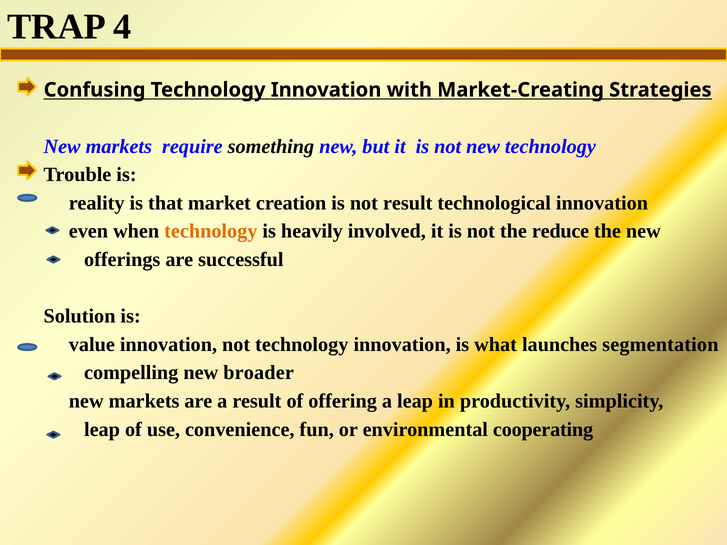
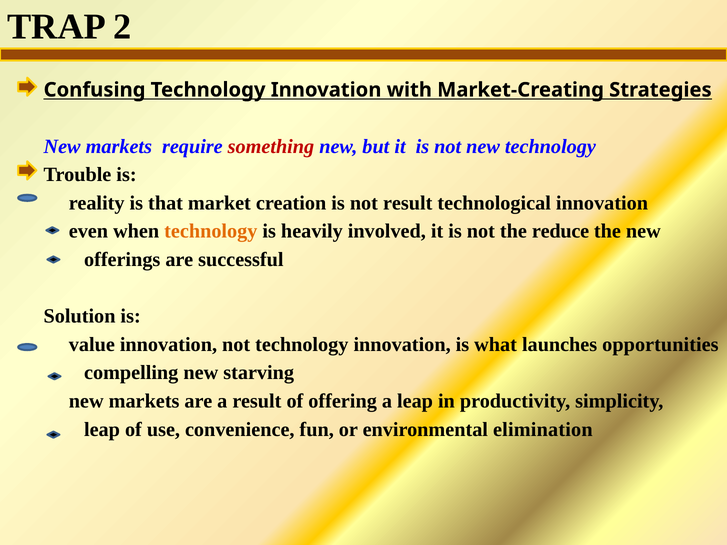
4: 4 -> 2 (122, 27)
something colour: black -> red (271, 147)
segmentation: segmentation -> opportunities (660, 345)
broader: broader -> starving (259, 373)
cooperating: cooperating -> elimination (543, 430)
